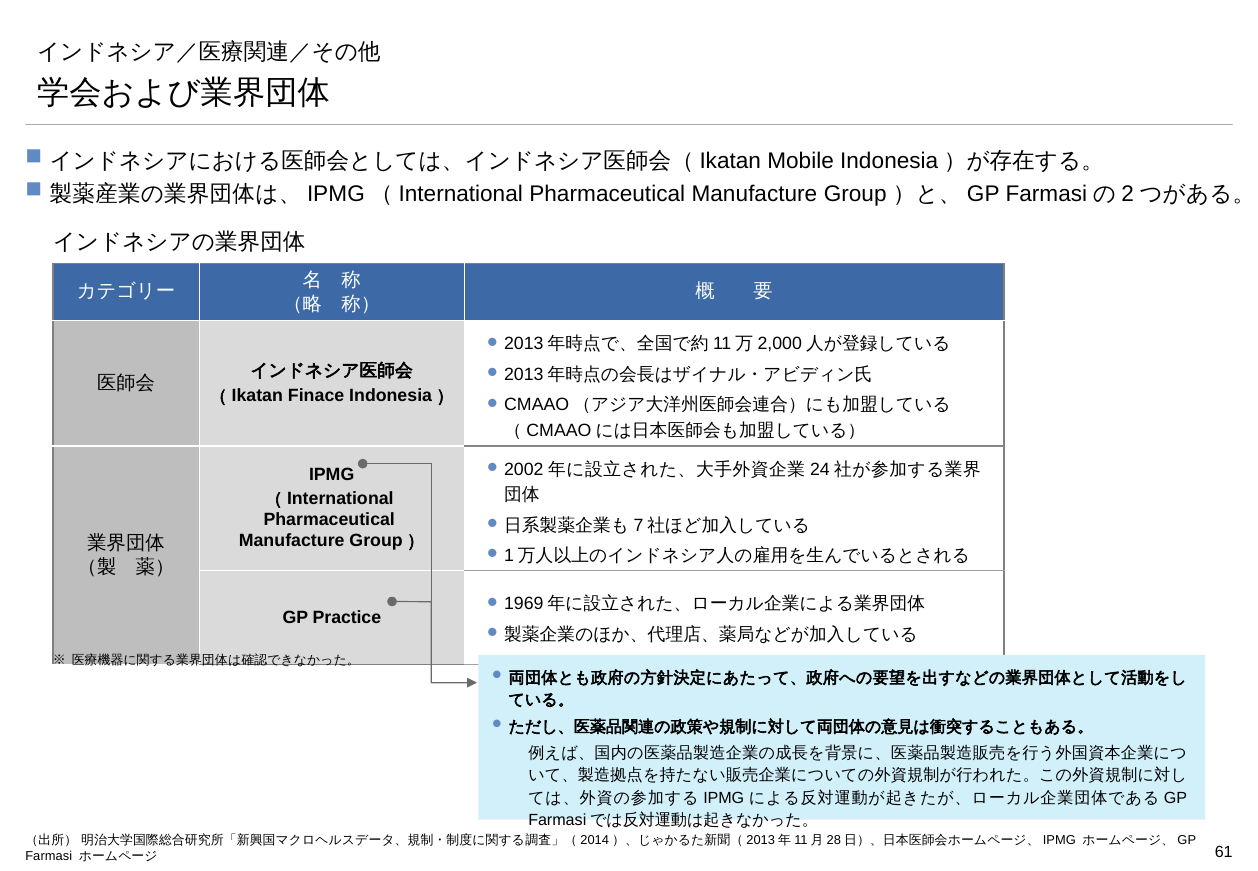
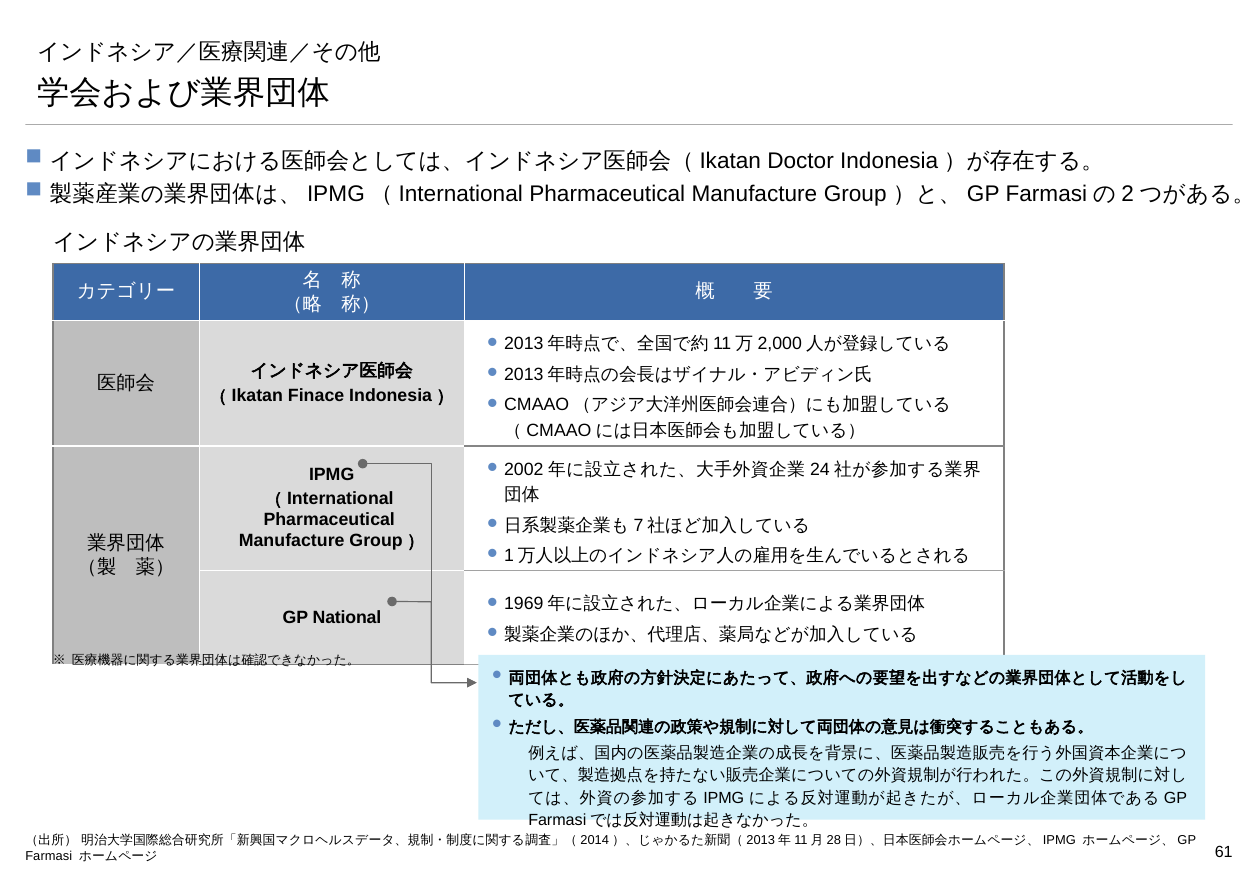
Mobile: Mobile -> Doctor (801, 161)
Practice: Practice -> National (347, 618)
